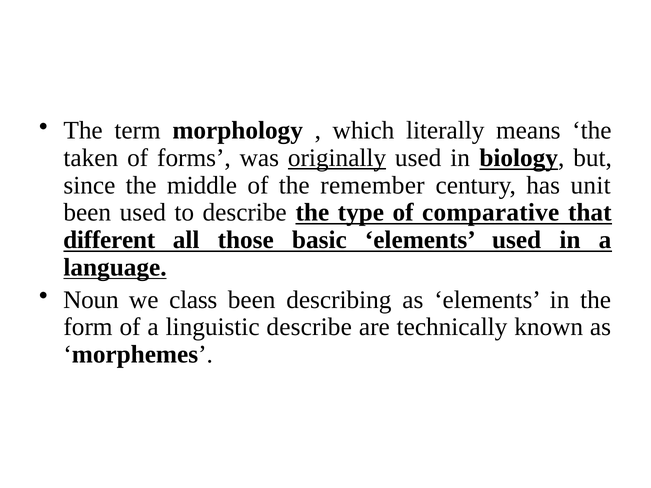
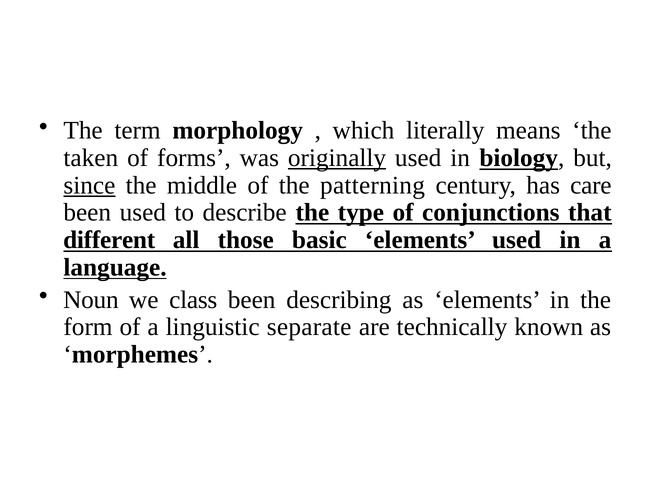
since underline: none -> present (89, 185)
remember: remember -> patterning (373, 185)
unit: unit -> care (591, 185)
comparative: comparative -> conjunctions (491, 213)
linguistic describe: describe -> separate (309, 327)
